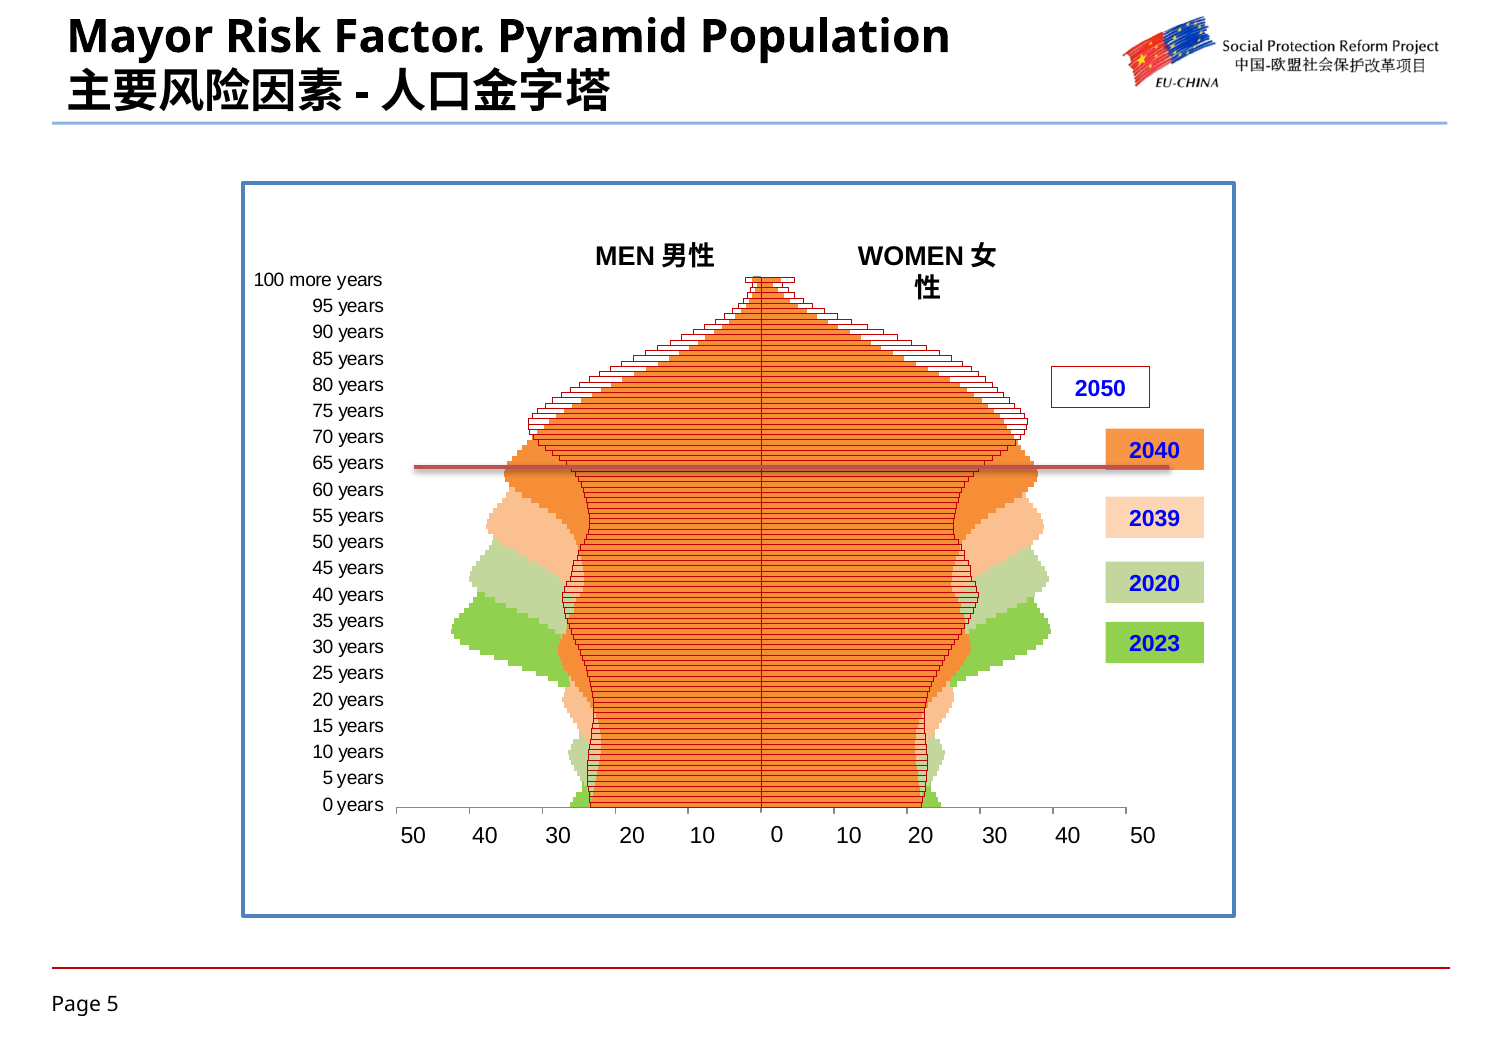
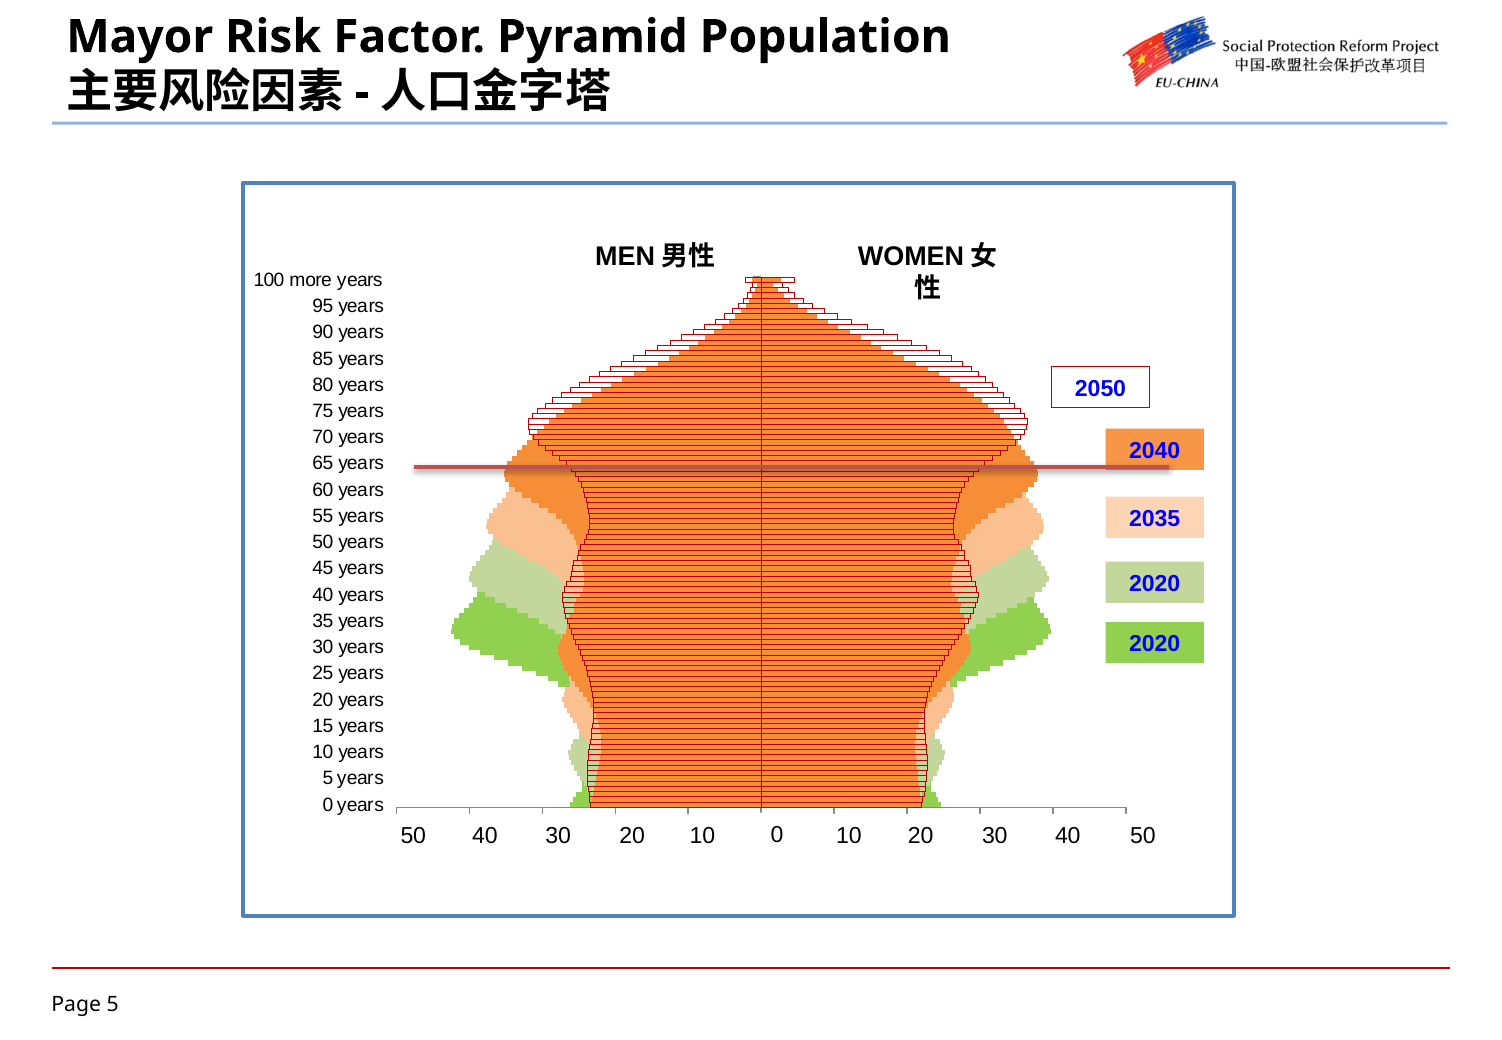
2039: 2039 -> 2035 (1155, 519)
2023: 2023 -> 2020 (1155, 644)
